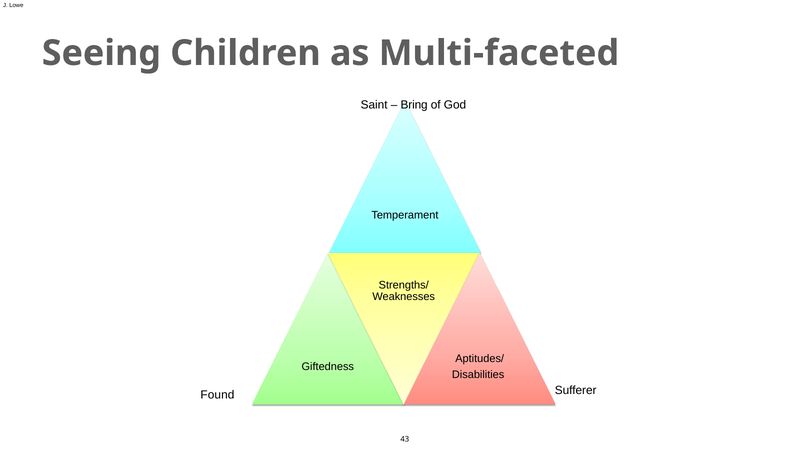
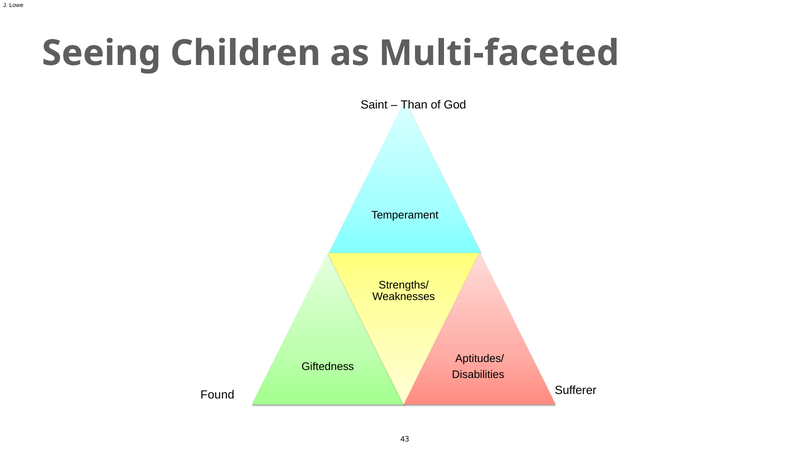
Bring: Bring -> Than (414, 105)
